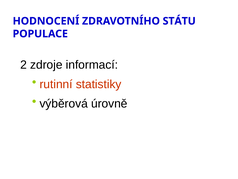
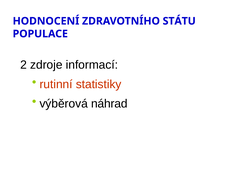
úrovně: úrovně -> náhrad (109, 103)
